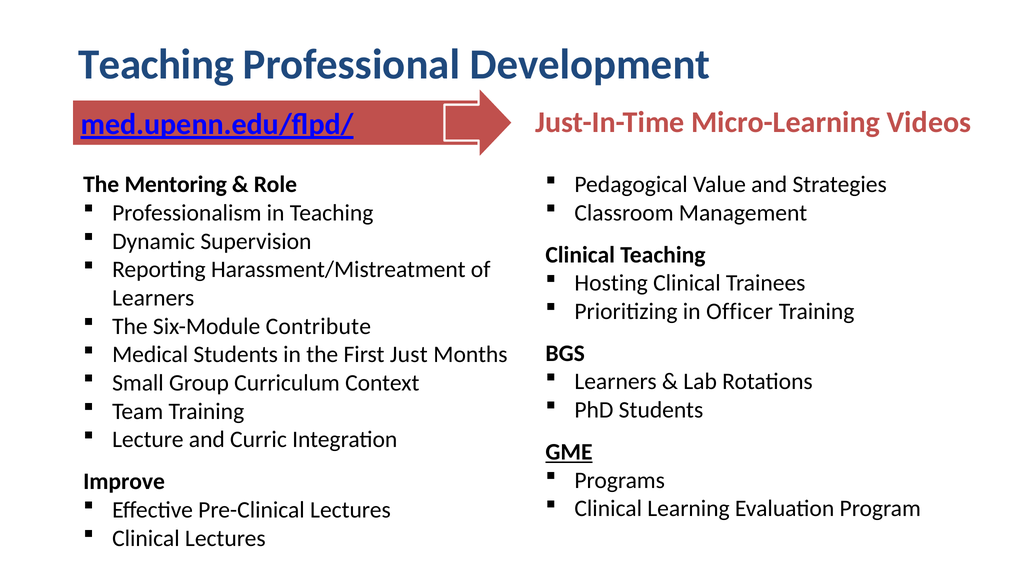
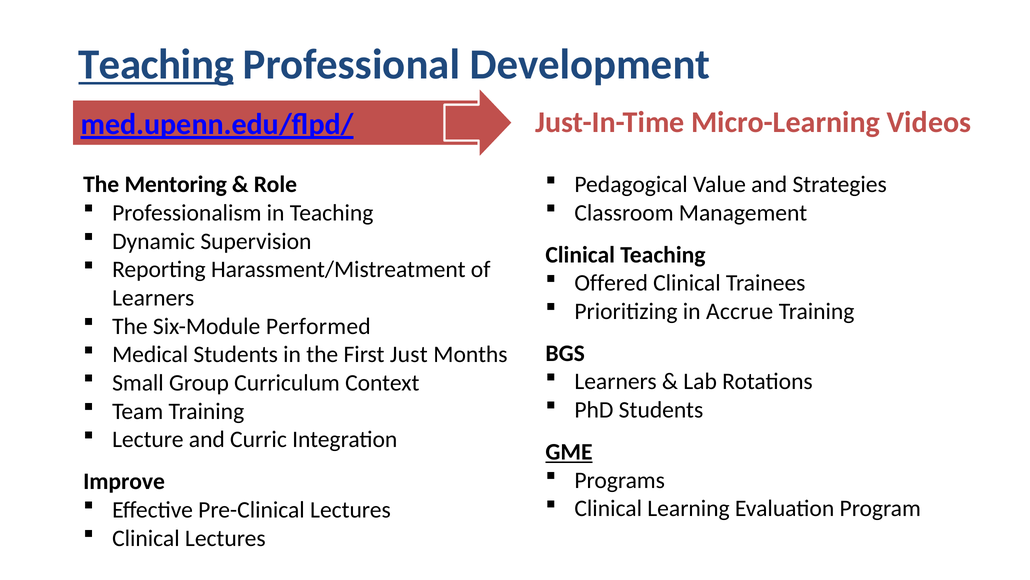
Teaching underline: none -> present (156, 65)
Hosting: Hosting -> Offered (611, 283)
Officer: Officer -> Accrue (740, 311)
Contribute: Contribute -> Performed (318, 326)
